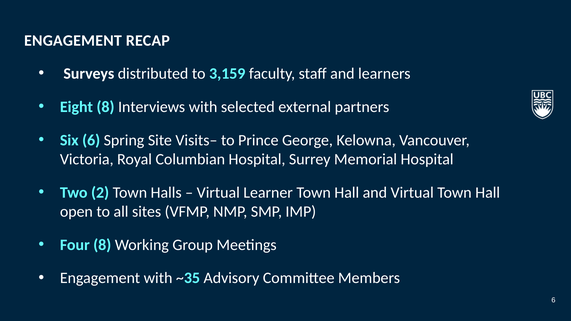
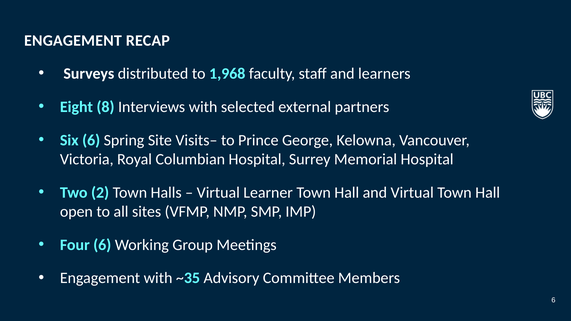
3,159: 3,159 -> 1,968 (227, 74)
Four 8: 8 -> 6 (102, 245)
